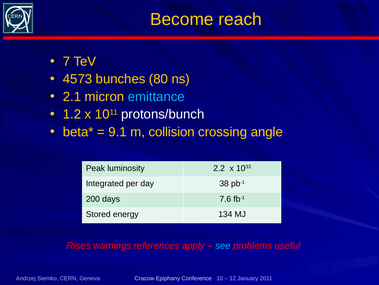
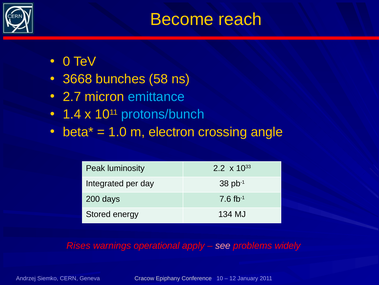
7: 7 -> 0 (67, 61)
4573: 4573 -> 3668 (78, 79)
80: 80 -> 58 (158, 79)
2.1: 2.1 -> 2.7 (72, 96)
1.2: 1.2 -> 1.4 (72, 114)
protons/bunch colour: white -> light blue (163, 114)
9.1: 9.1 -> 1.0 (118, 132)
collision: collision -> electron (172, 132)
references: references -> operational (157, 245)
see colour: light blue -> pink (223, 245)
useful: useful -> widely (288, 245)
